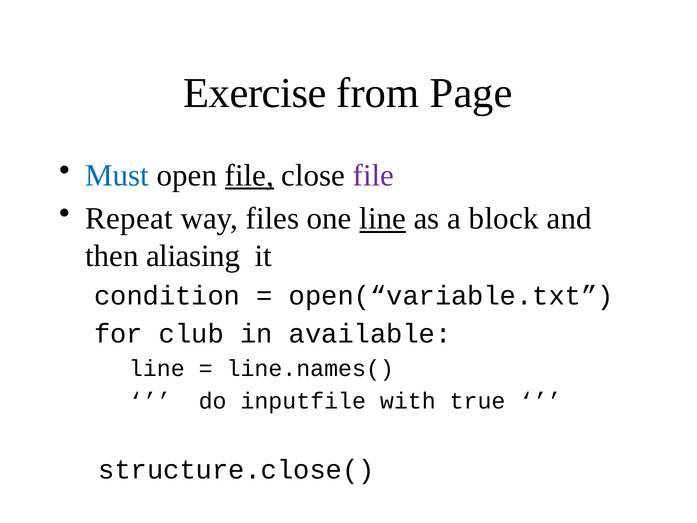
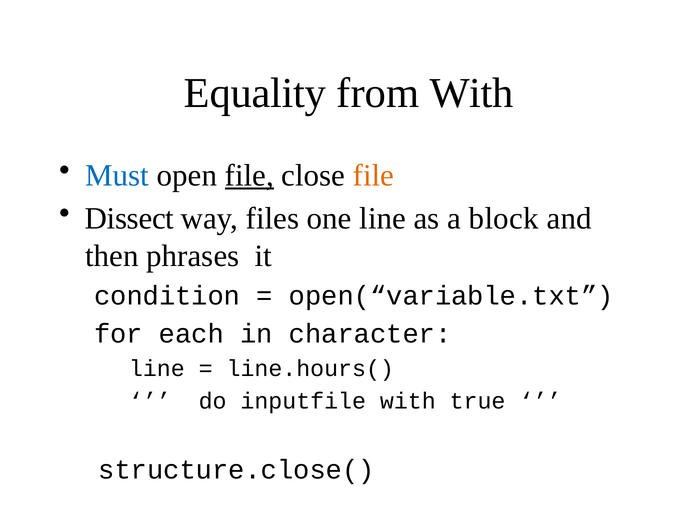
Exercise: Exercise -> Equality (255, 93)
from Page: Page -> With (471, 93)
file colour: purple -> orange (374, 175)
Repeat: Repeat -> Dissect (129, 219)
line underline: present -> none (383, 219)
aliasing: aliasing -> phrases (193, 256)
club: club -> each (191, 334)
available: available -> character (370, 334)
line.names(: line.names( -> line.hours( (310, 368)
